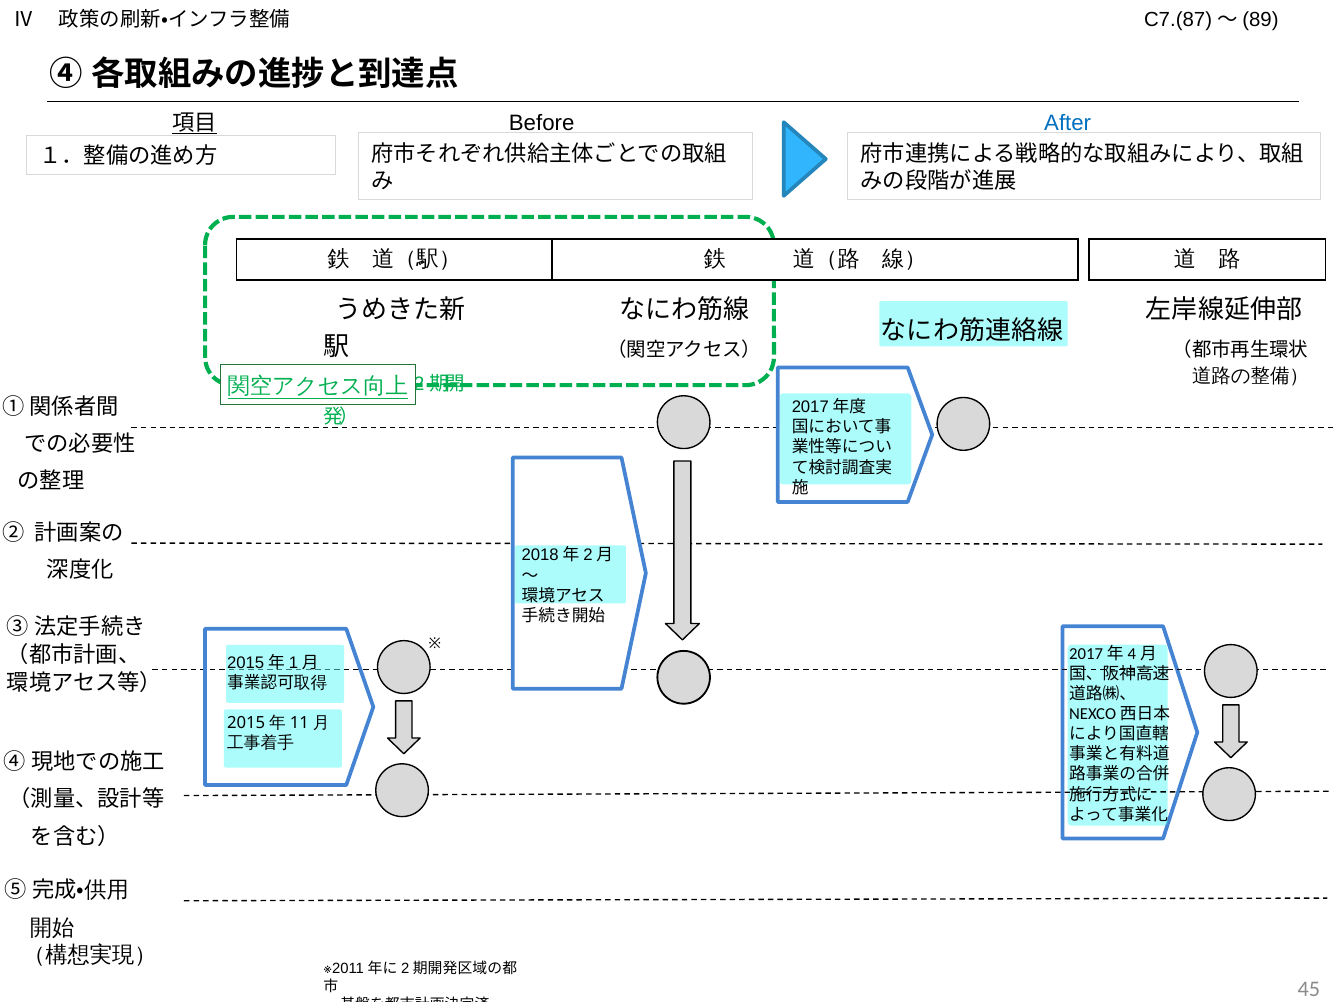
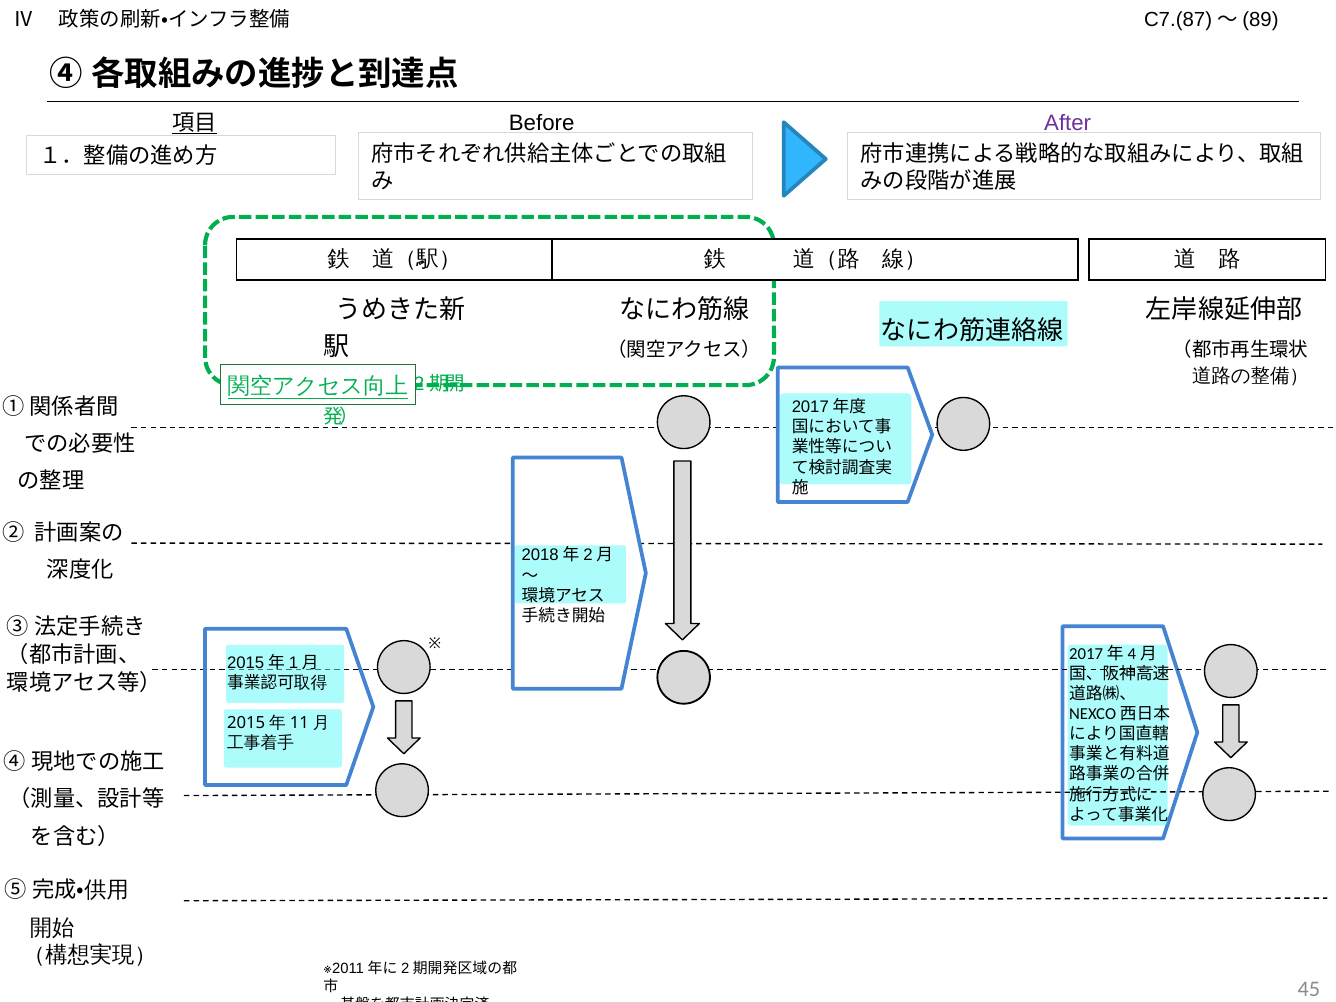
After colour: blue -> purple (1068, 123)
